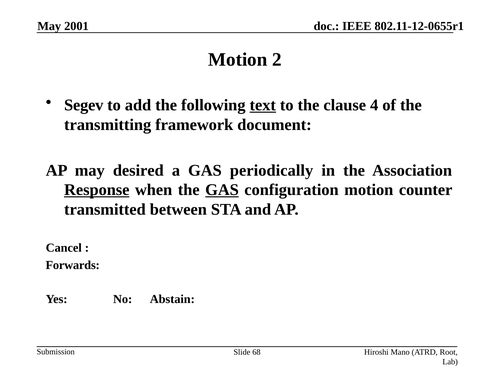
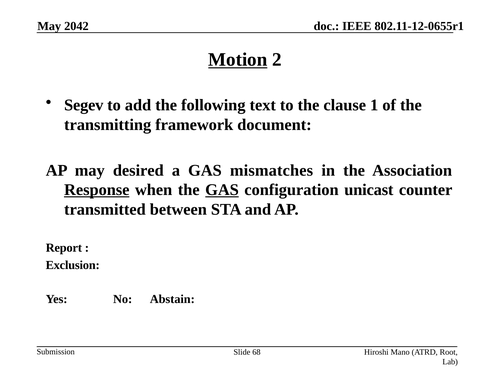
2001: 2001 -> 2042 (76, 26)
Motion underline: none -> present (238, 60)
text underline: present -> none (263, 105)
4: 4 -> 1 (374, 105)
periodically: periodically -> mismatches (272, 171)
configuration motion: motion -> unicast (369, 190)
Cancel: Cancel -> Report (64, 248)
Forwards: Forwards -> Exclusion (73, 265)
